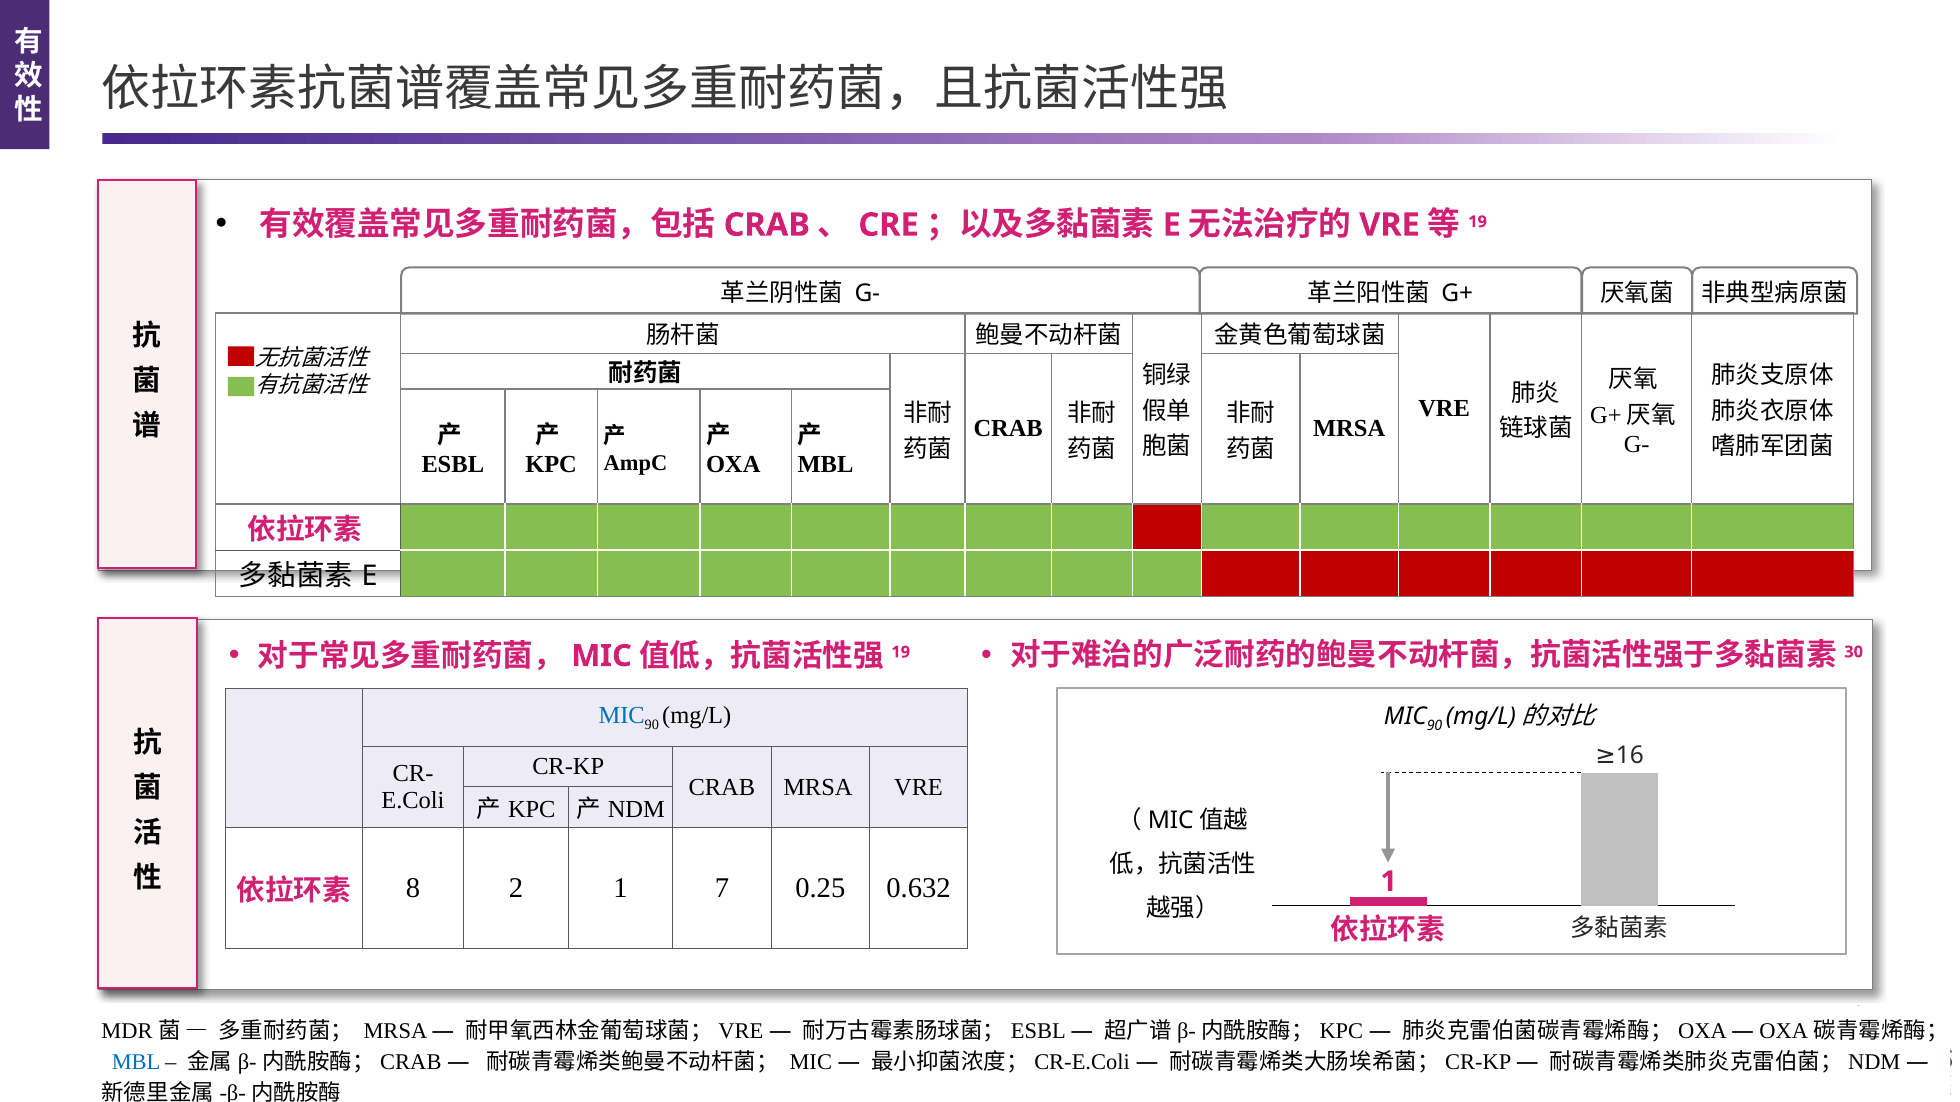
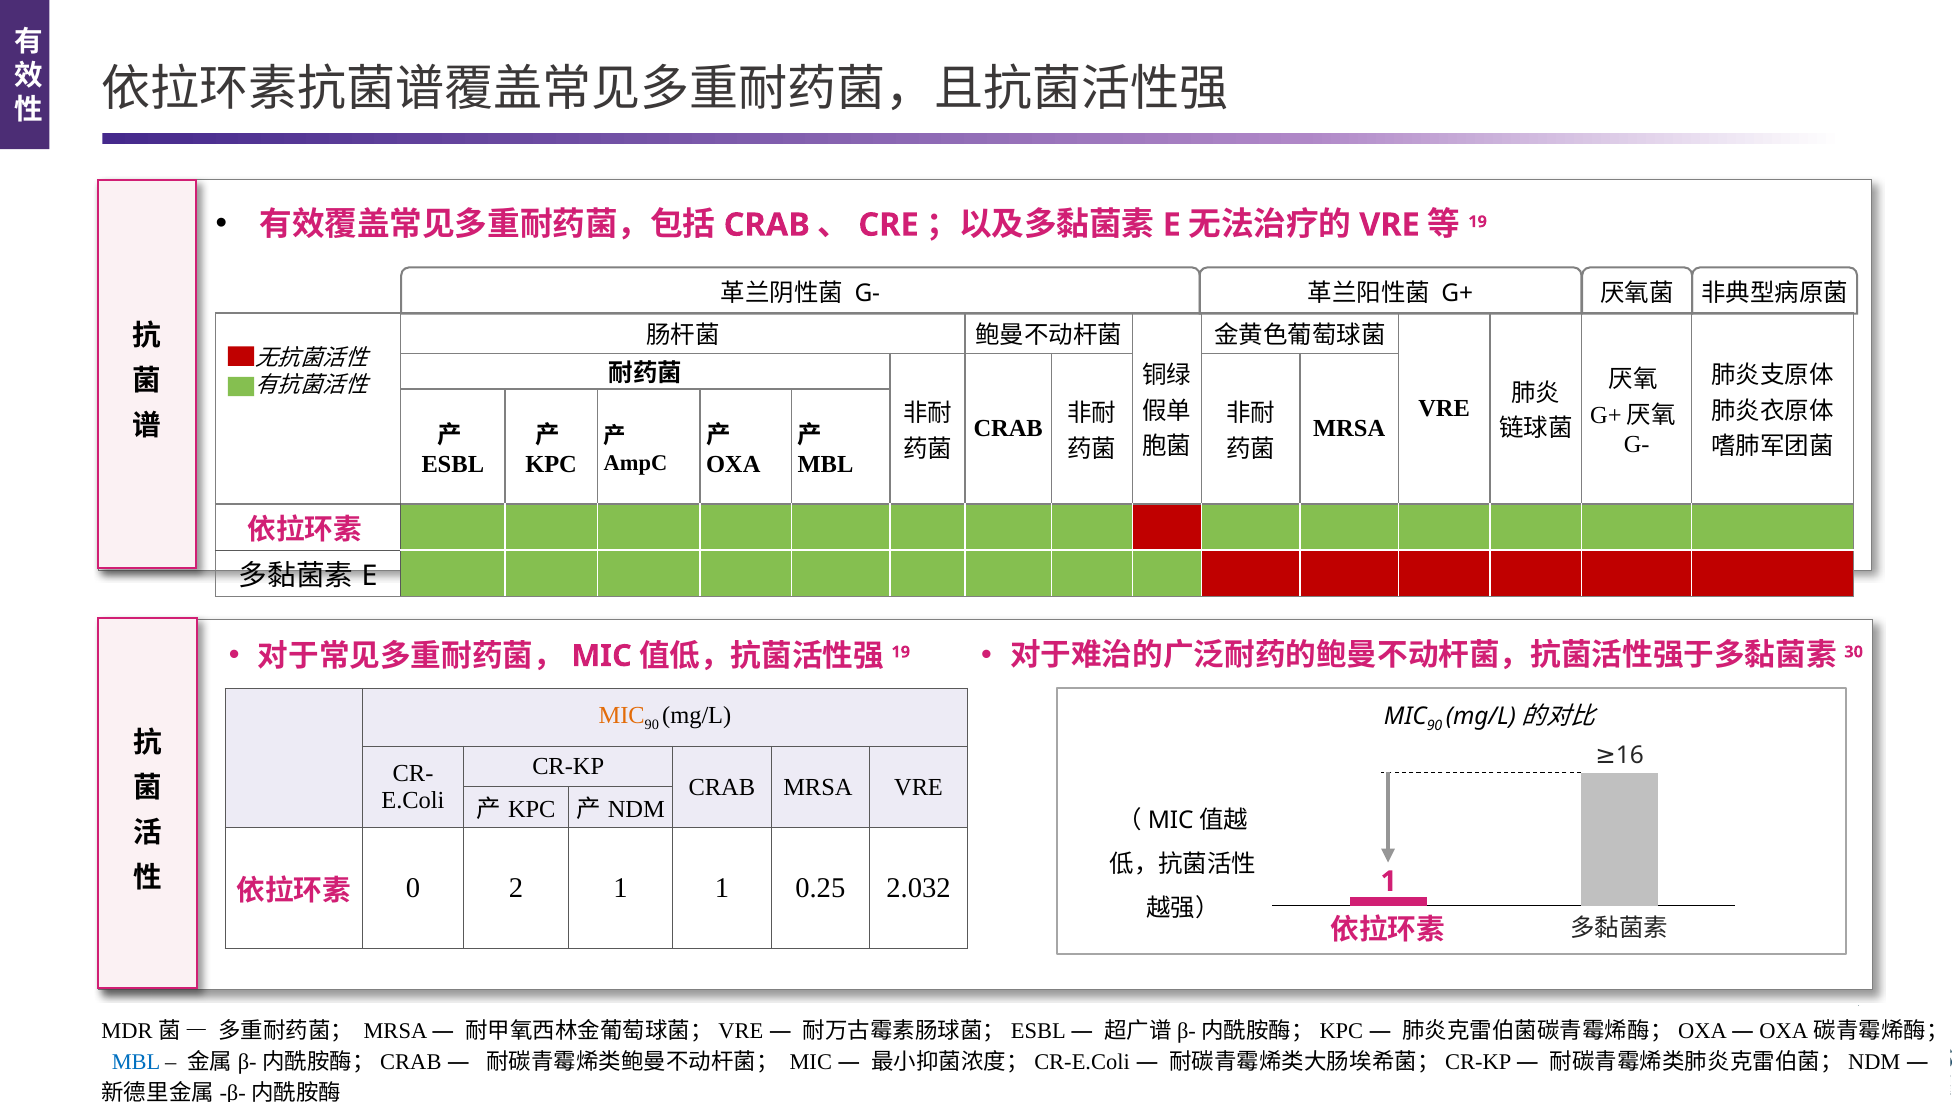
MIC colour: blue -> orange (622, 716)
8: 8 -> 0 (413, 889)
1 7: 7 -> 1 (722, 889)
0.632: 0.632 -> 2.032 (919, 889)
